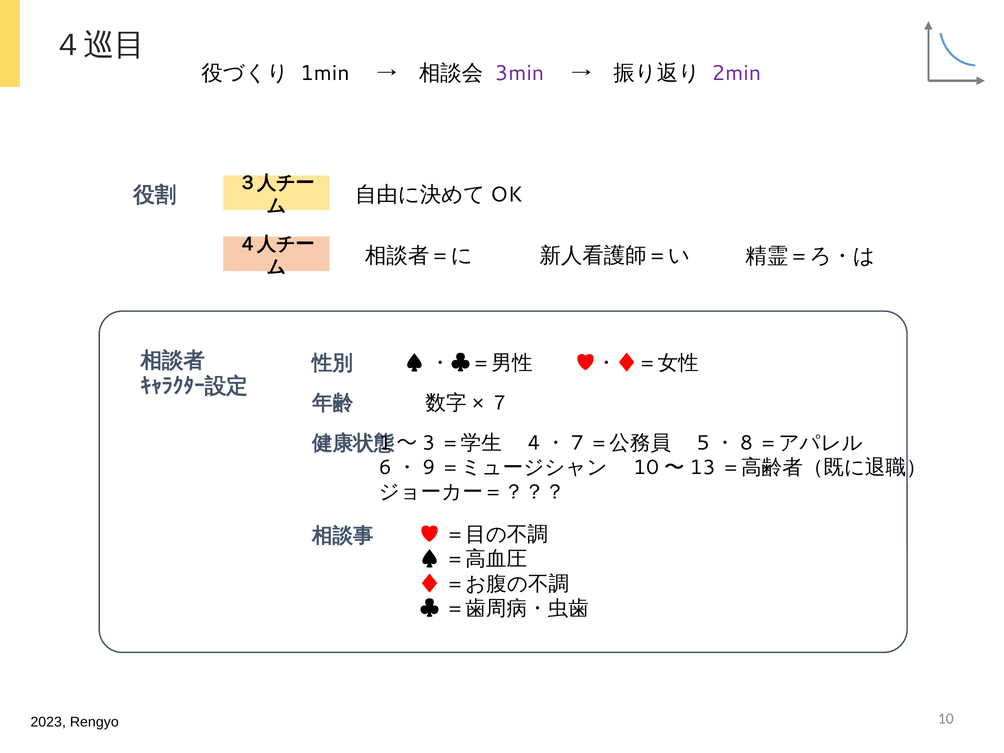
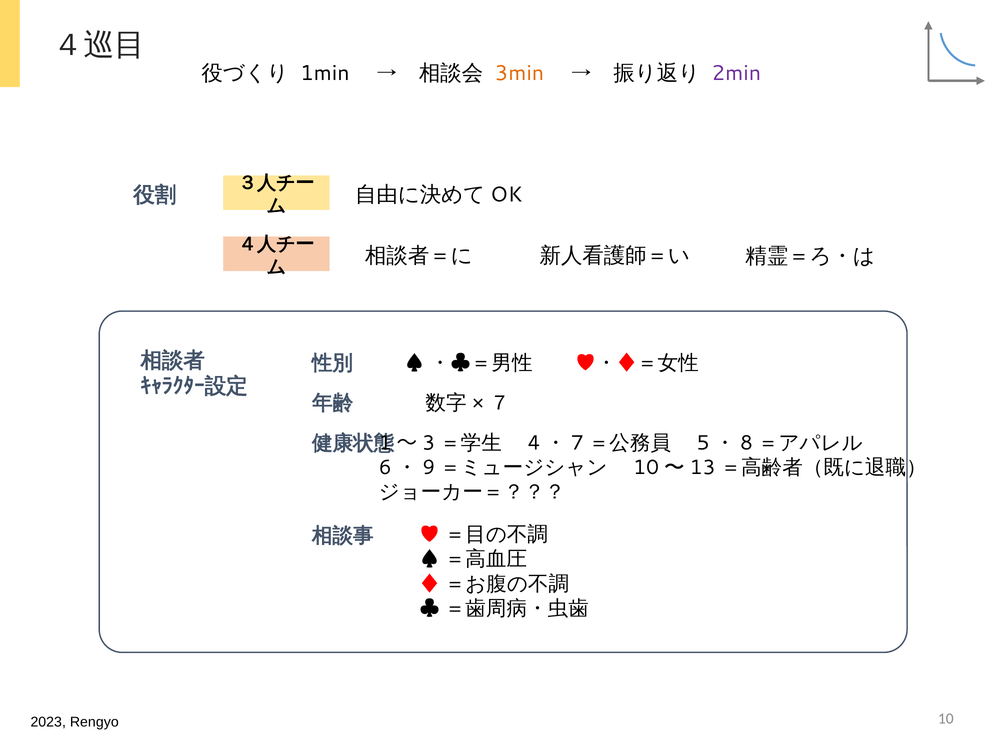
3min colour: purple -> orange (519, 73)
